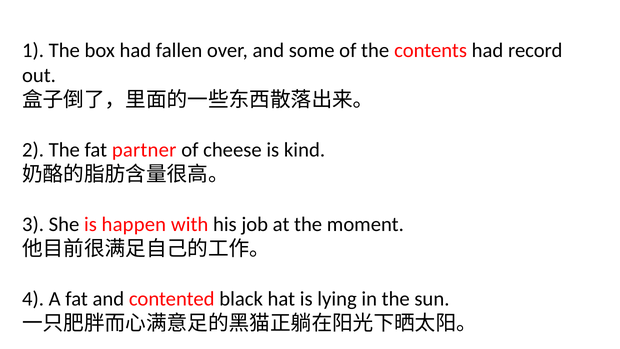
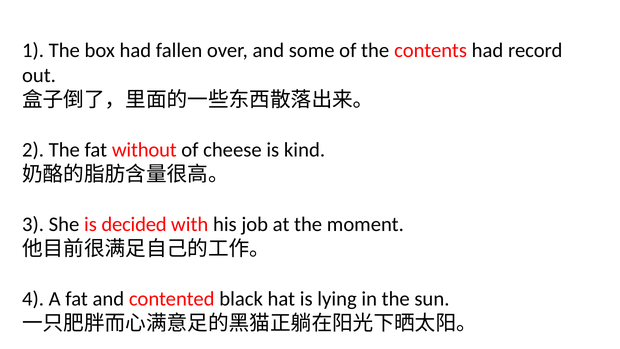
partner: partner -> without (144, 150)
happen: happen -> decided (134, 224)
